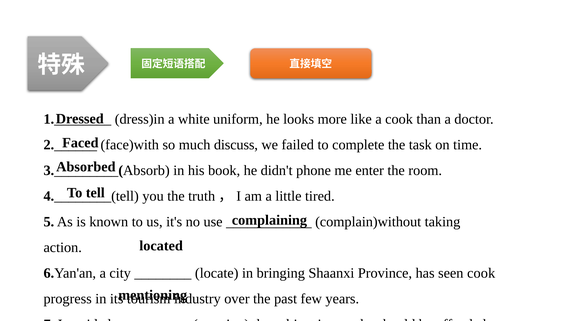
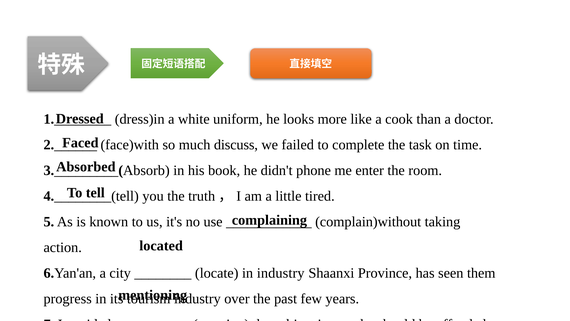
in bringing: bringing -> industry (281, 273)
seen cook: cook -> them (481, 273)
